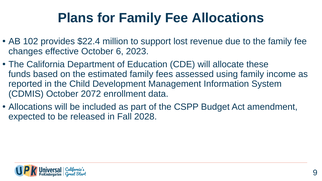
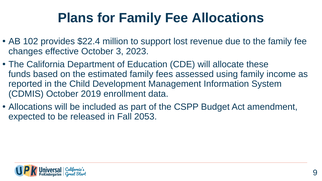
6: 6 -> 3 (120, 51)
2072: 2072 -> 2019 (91, 94)
2028: 2028 -> 2053 (146, 117)
